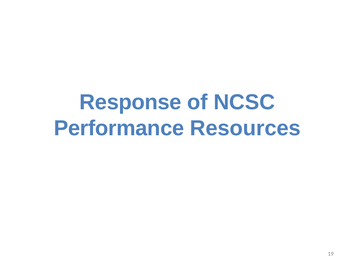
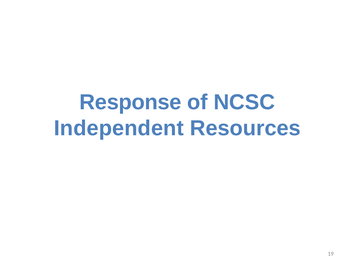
Performance: Performance -> Independent (119, 128)
